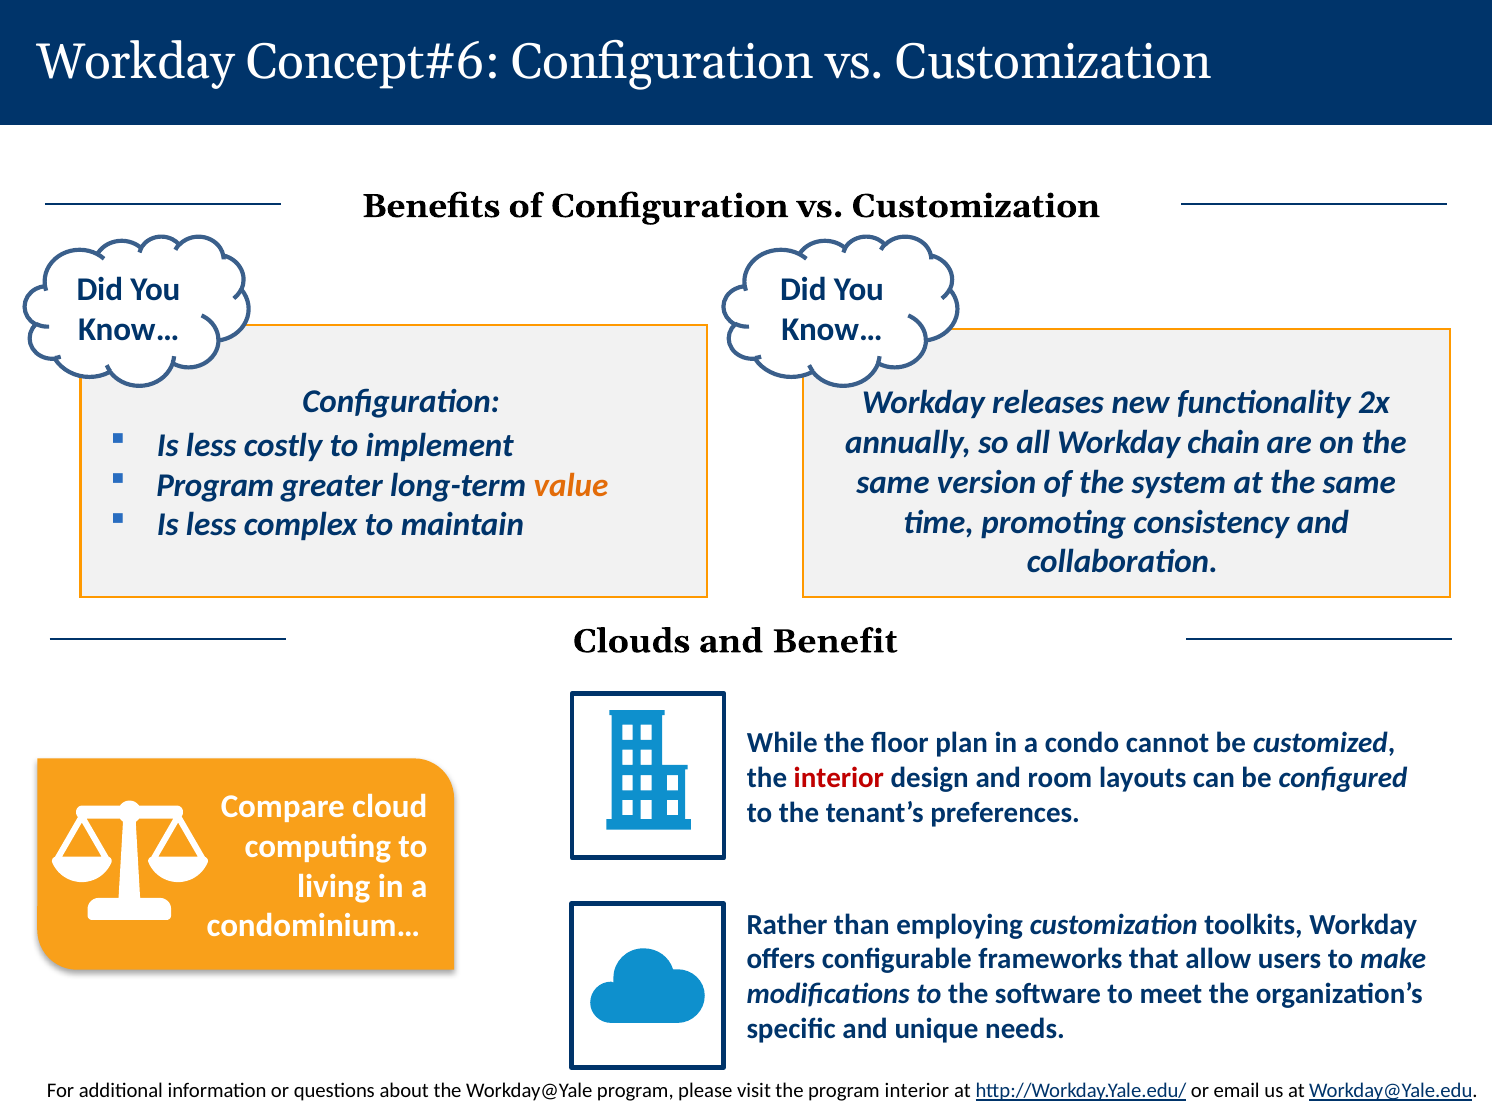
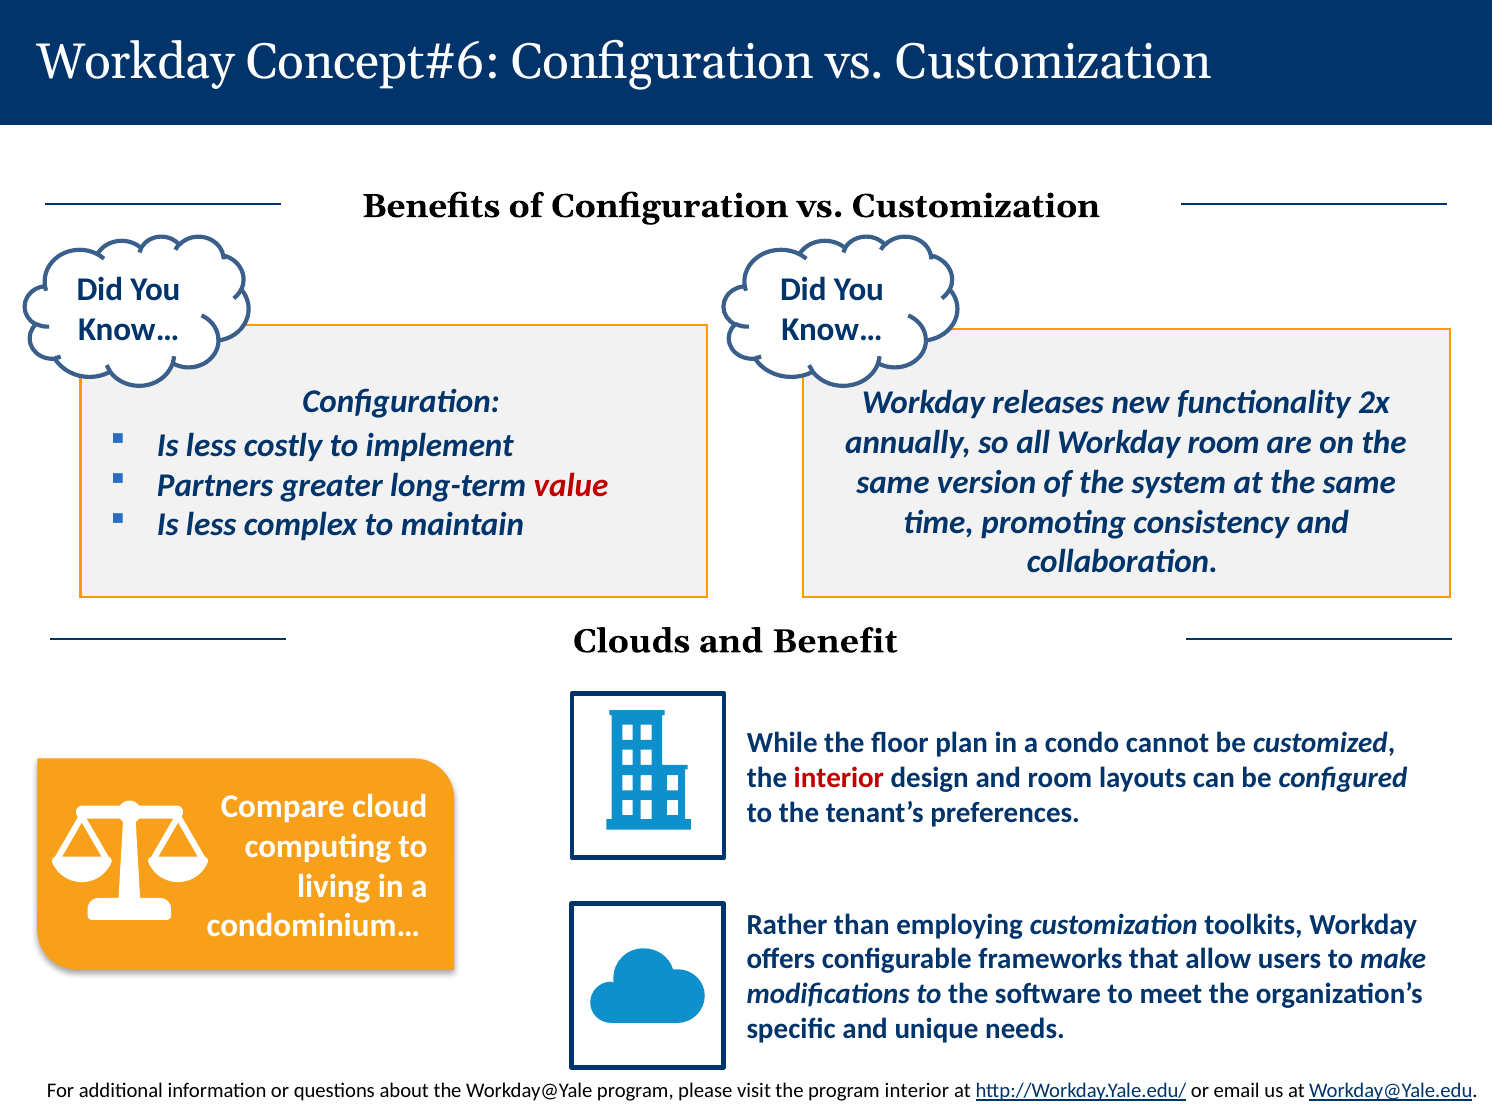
Workday chain: chain -> room (1224, 443)
Program: Program -> Partners (215, 485)
value colour: orange -> red (571, 485)
